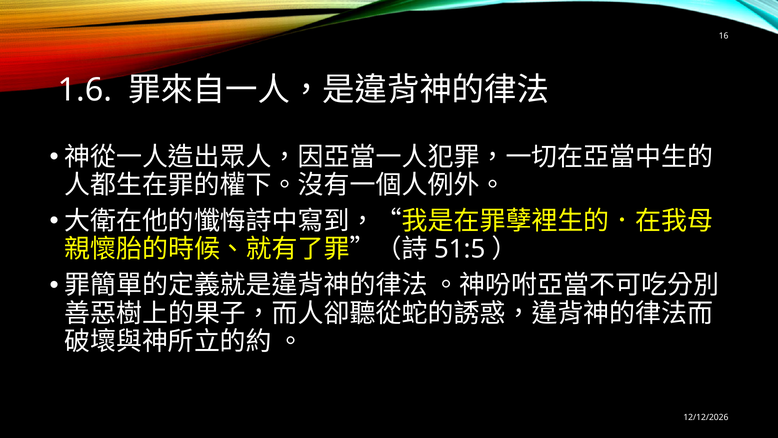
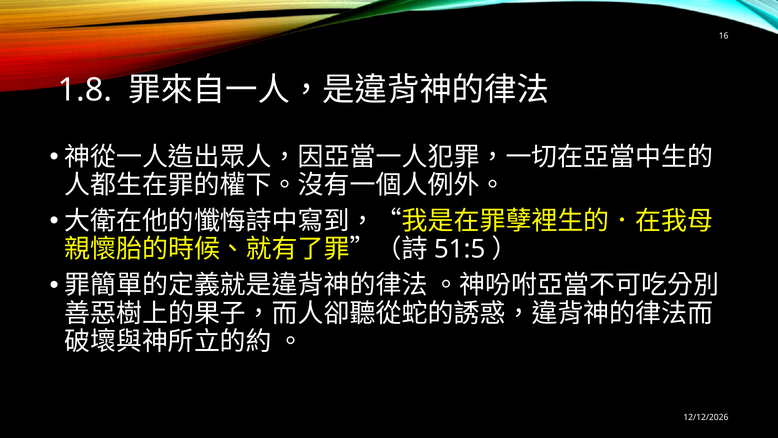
1.6: 1.6 -> 1.8 (85, 90)
